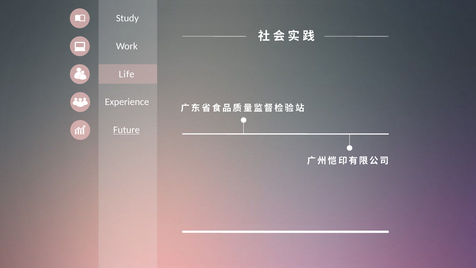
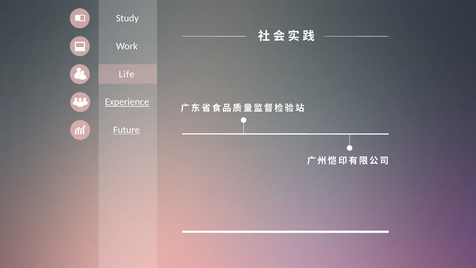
Experience underline: none -> present (127, 102)
